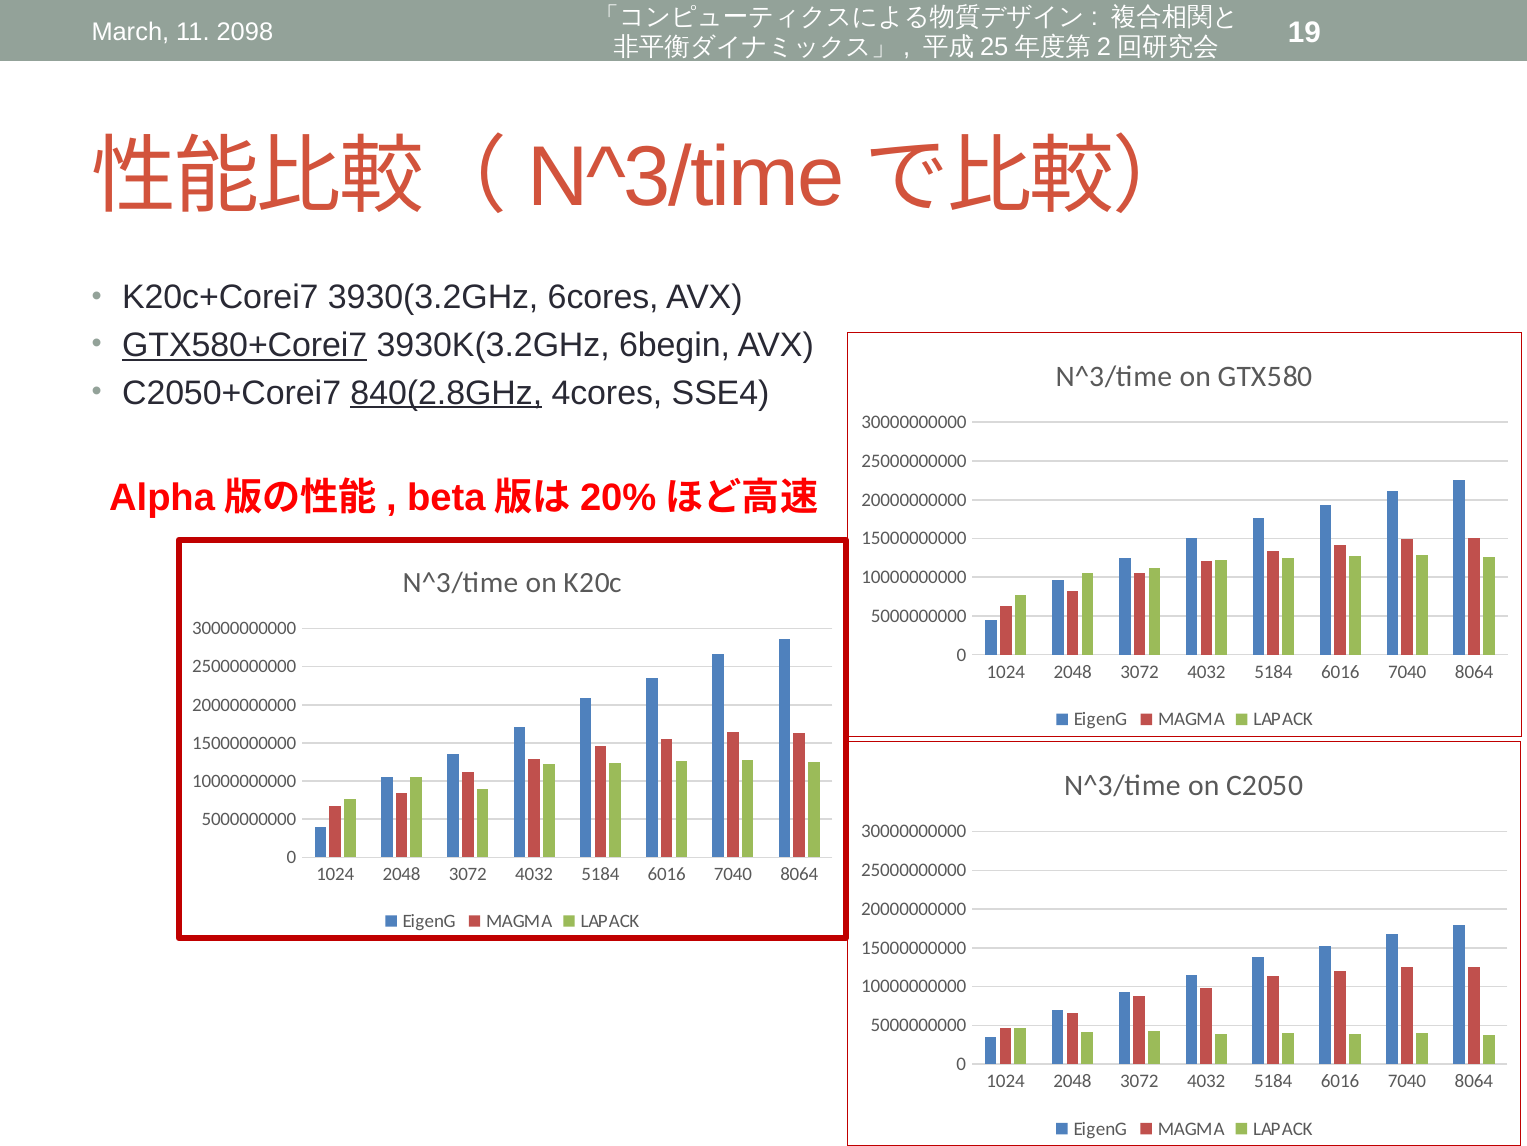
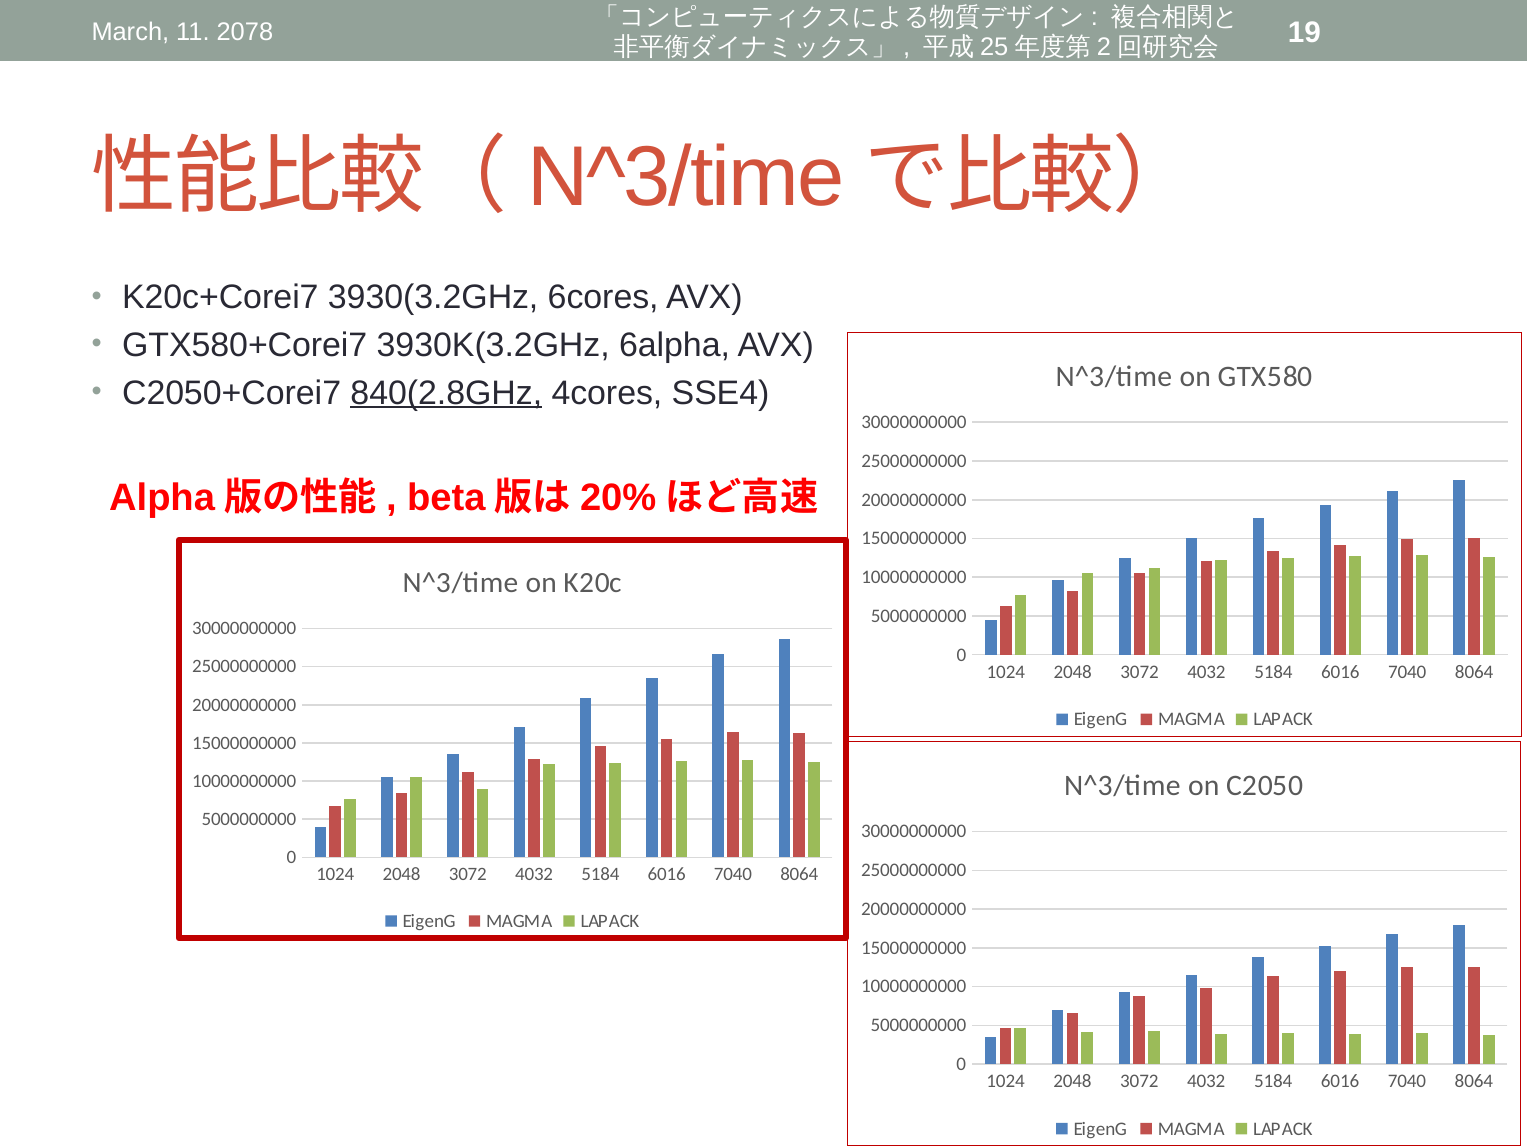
2098: 2098 -> 2078 (245, 32)
GTX580+Corei7 underline: present -> none (245, 345)
6begin: 6begin -> 6alpha (675, 345)
